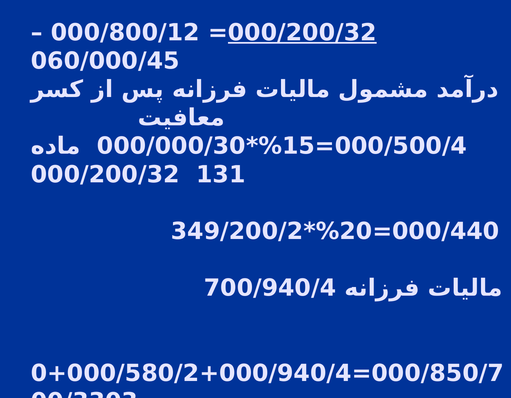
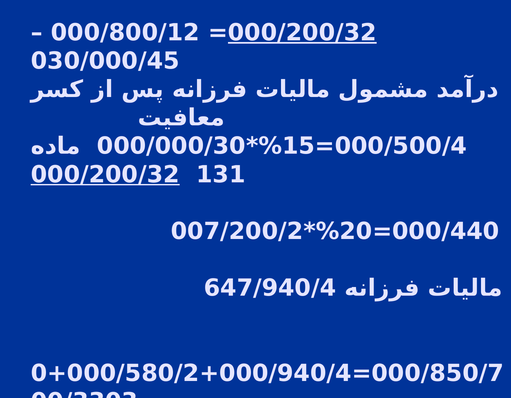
060/000/45: 060/000/45 -> 030/000/45 (105, 61)
000/200/32 underline: none -> present (105, 174)
349/200/2: 349/200/2 -> 007/200/2 (237, 231)
700/940/4: 700/940/4 -> 647/940/4 (270, 288)
